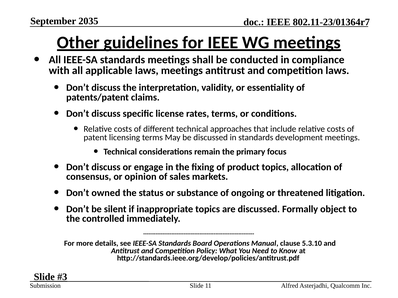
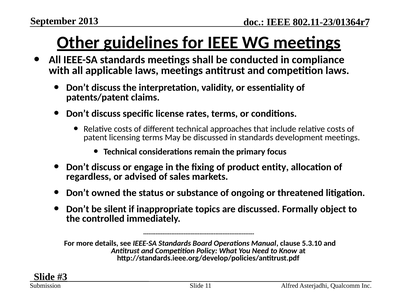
2035: 2035 -> 2013 (88, 21)
product topics: topics -> entity (275, 167)
consensus: consensus -> regardless (89, 177)
opinion: opinion -> advised (141, 177)
